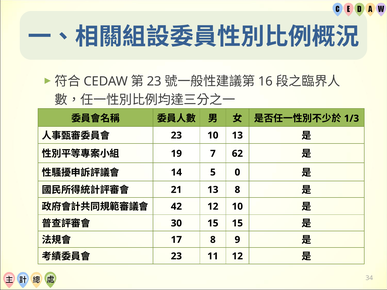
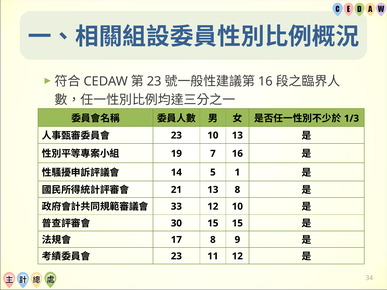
7 62: 62 -> 16 (237, 154)
0: 0 -> 1 (237, 172)
42: 42 -> 33 (176, 207)
